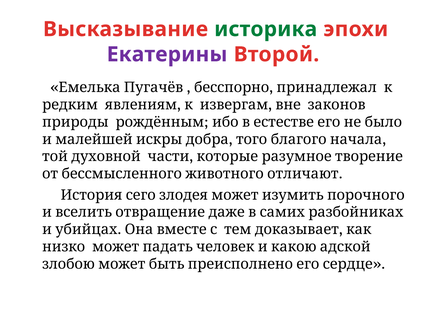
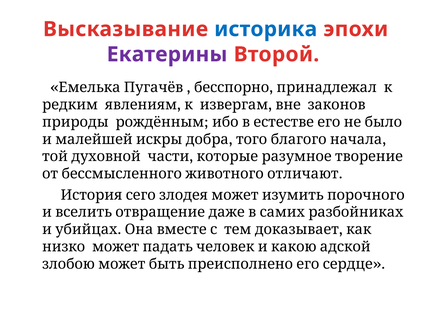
историка colour: green -> blue (266, 29)
